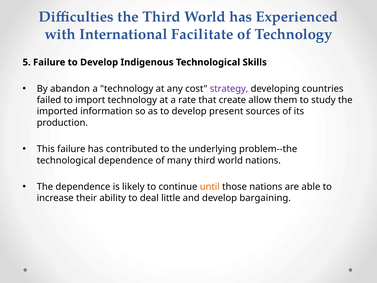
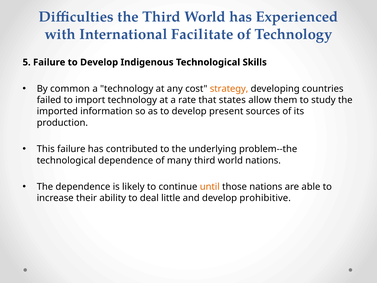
abandon: abandon -> common (70, 89)
strategy colour: purple -> orange (229, 89)
create: create -> states (232, 100)
bargaining: bargaining -> prohibitive (265, 198)
